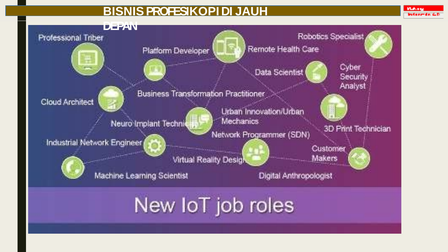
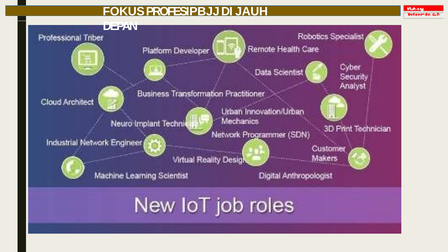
BISNIS: BISNIS -> FOKUS (124, 12)
KOPI: KOPI -> PBJJ (204, 12)
